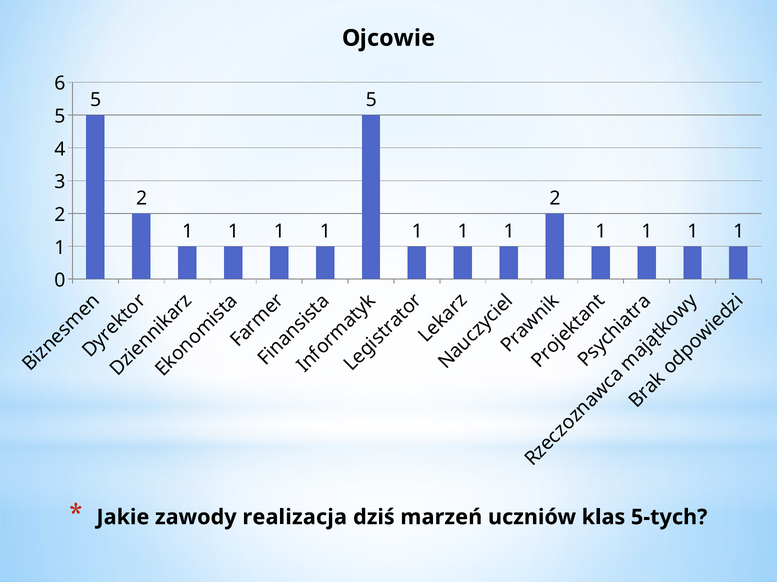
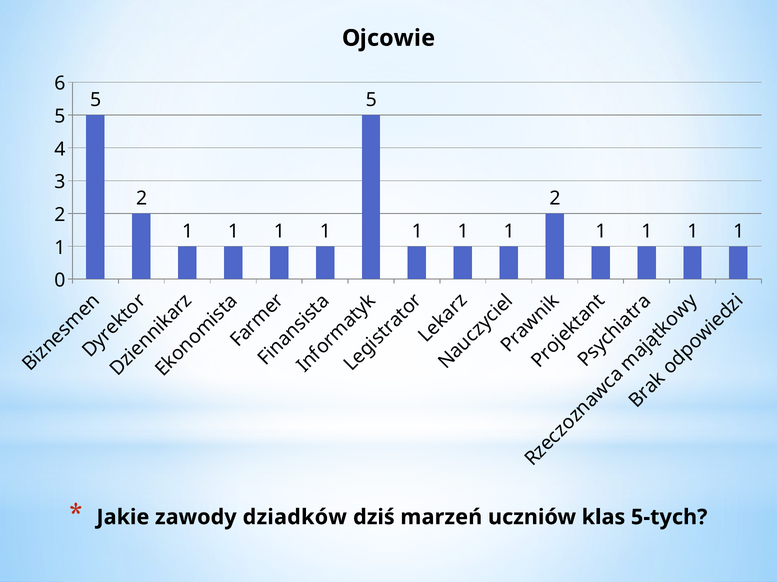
realizacja: realizacja -> dziadków (295, 518)
